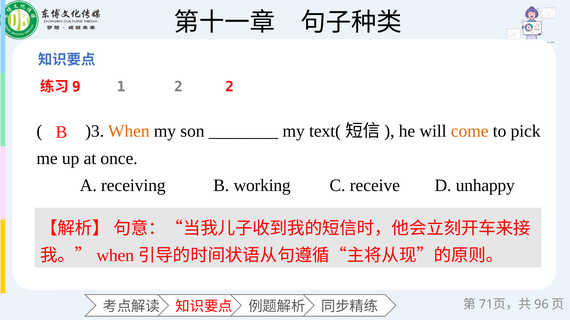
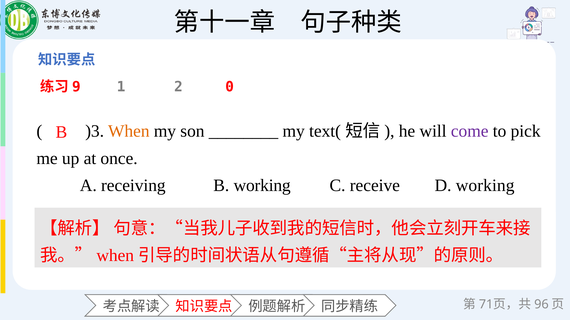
2 2: 2 -> 0 (230, 87)
come colour: orange -> purple (470, 131)
D unhappy: unhappy -> working (485, 186)
